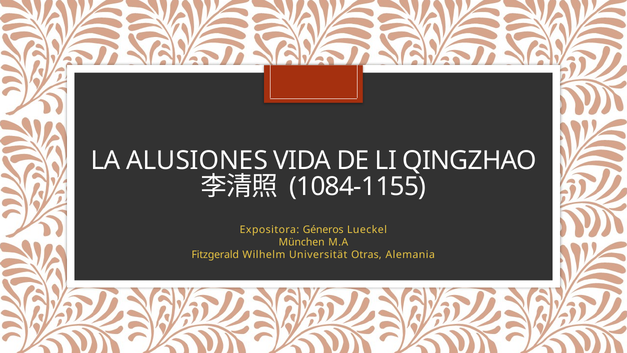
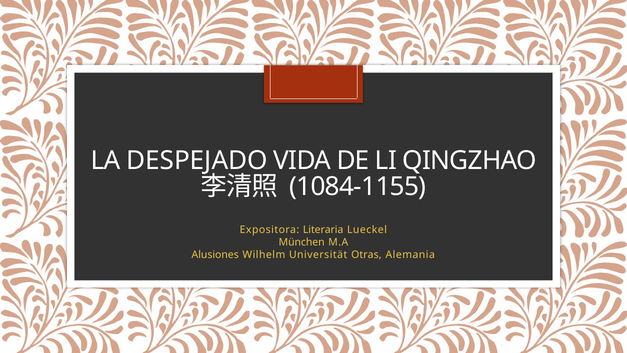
ALUSIONES: ALUSIONES -> DESPEJADO (197, 160)
Géneros: Géneros -> Literaria (323, 229)
Fitzgerald: Fitzgerald -> Alusiones (215, 254)
